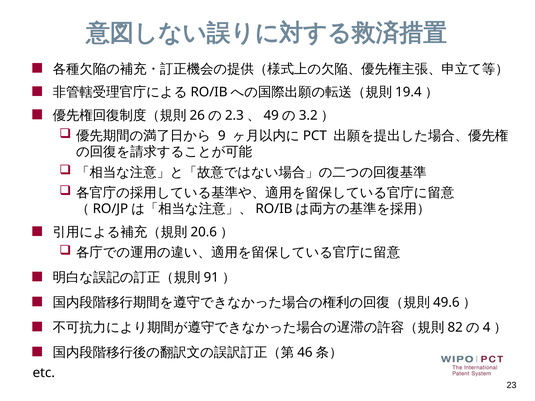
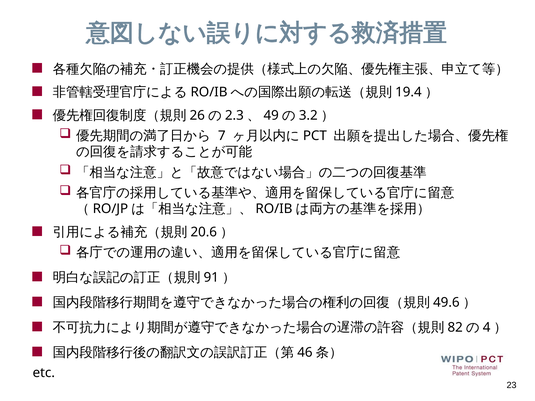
9: 9 -> 7 (222, 136)
